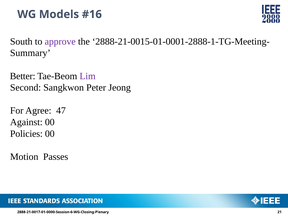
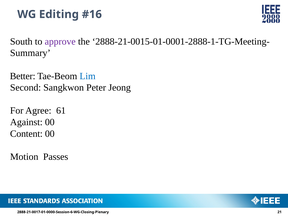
Models: Models -> Editing (59, 14)
Lim colour: purple -> blue (88, 76)
47: 47 -> 61 (61, 111)
Policies: Policies -> Content (26, 134)
